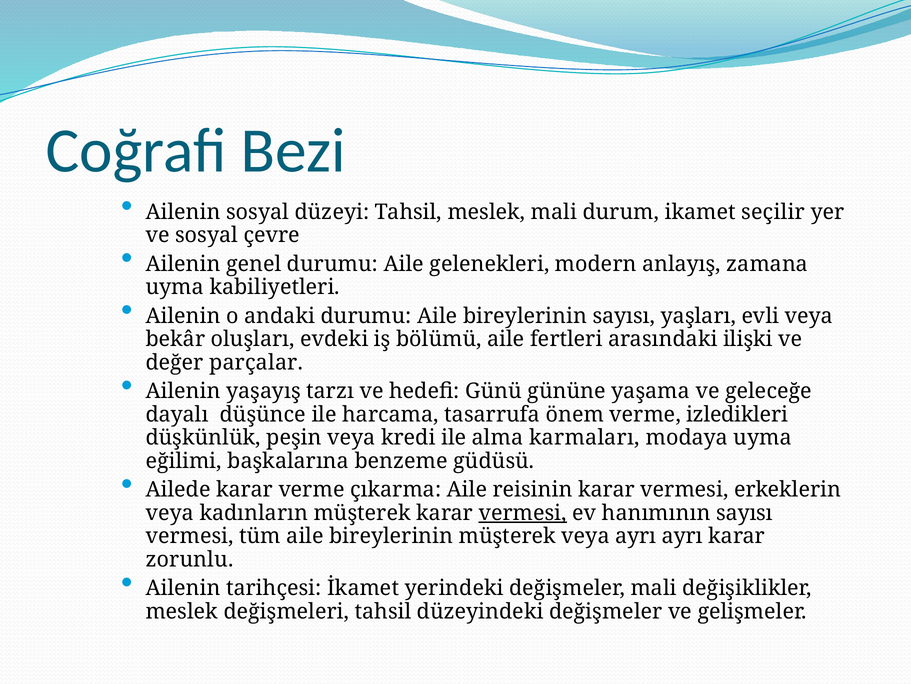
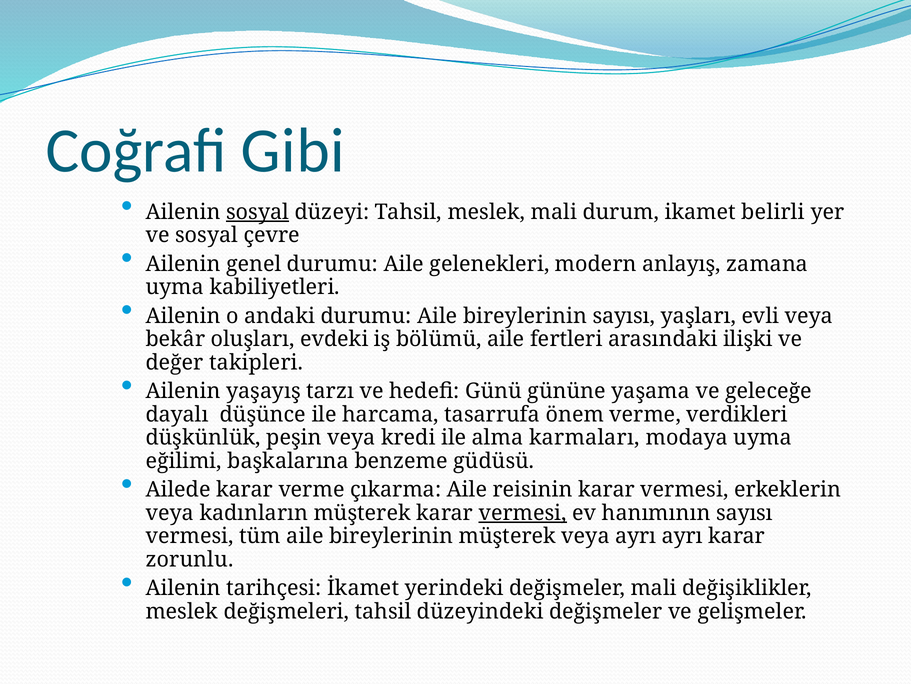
Bezi: Bezi -> Gibi (293, 150)
sosyal underline: none -> present (258, 212)
seçilir: seçilir -> belirli (773, 212)
parçalar: parçalar -> takipleri (256, 362)
izledikleri: izledikleri -> verdikleri (737, 414)
